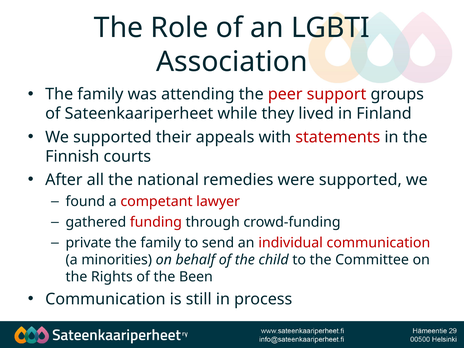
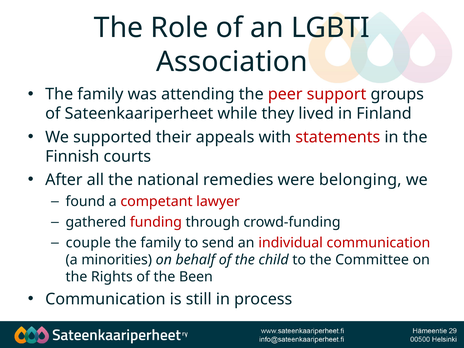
were supported: supported -> belonging (360, 180)
private: private -> couple (88, 243)
